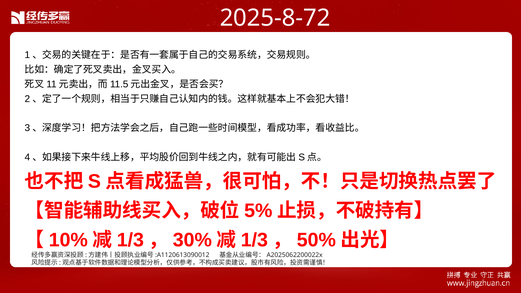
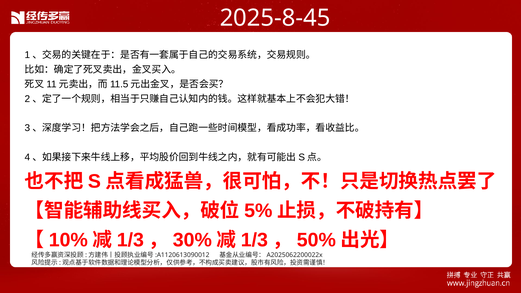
2025-8-72: 2025-8-72 -> 2025-8-45 (275, 18)
